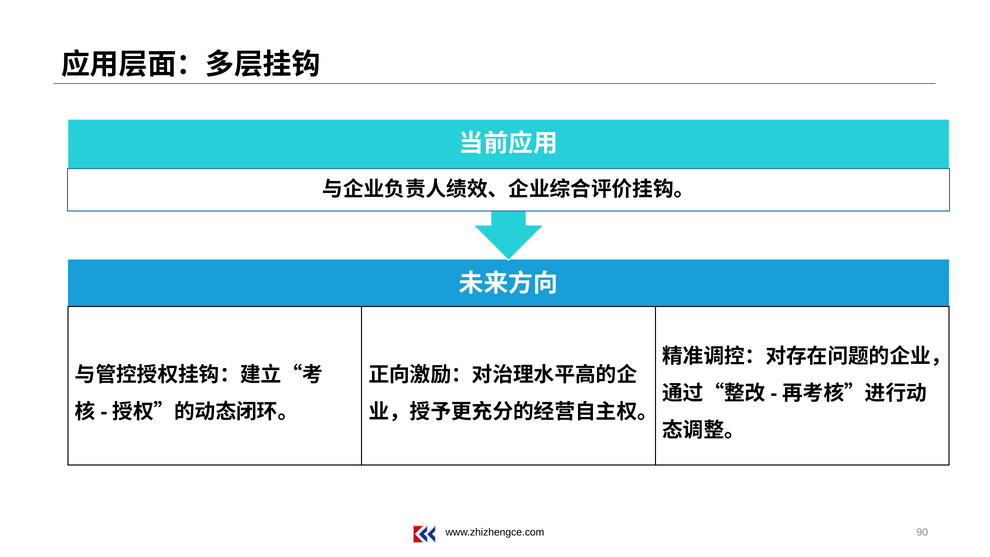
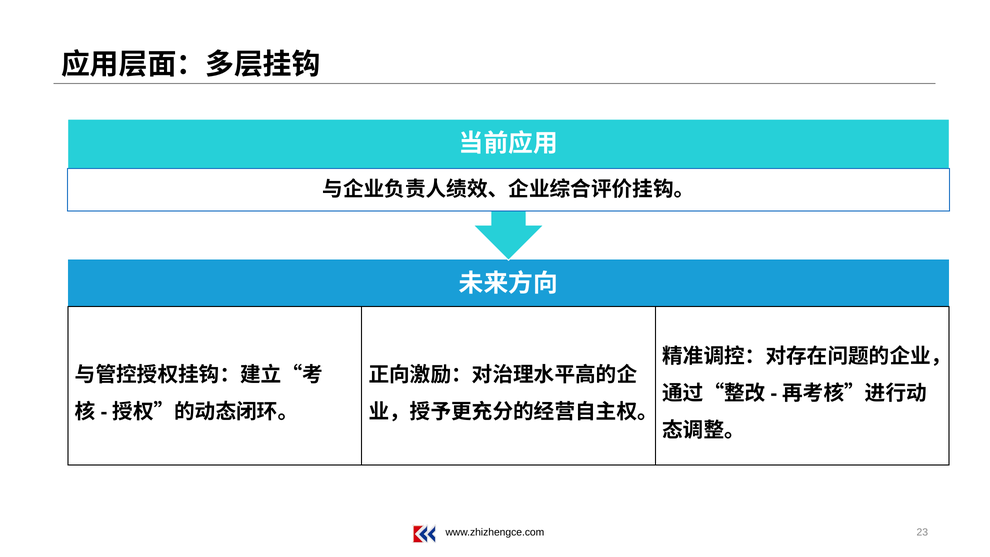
90: 90 -> 23 (922, 532)
